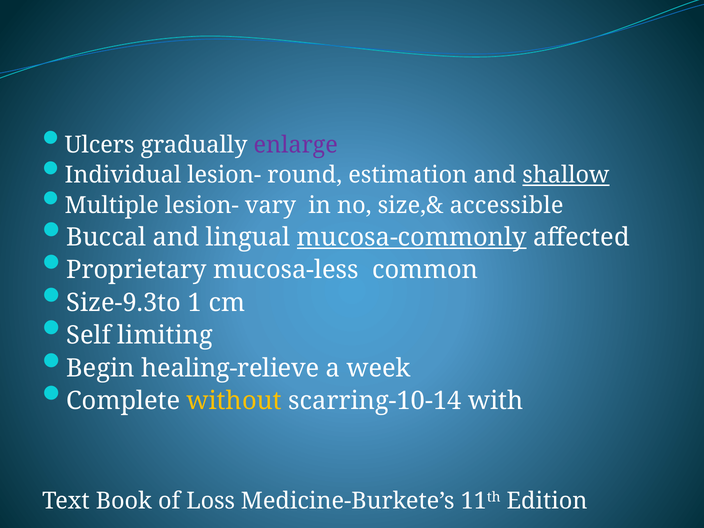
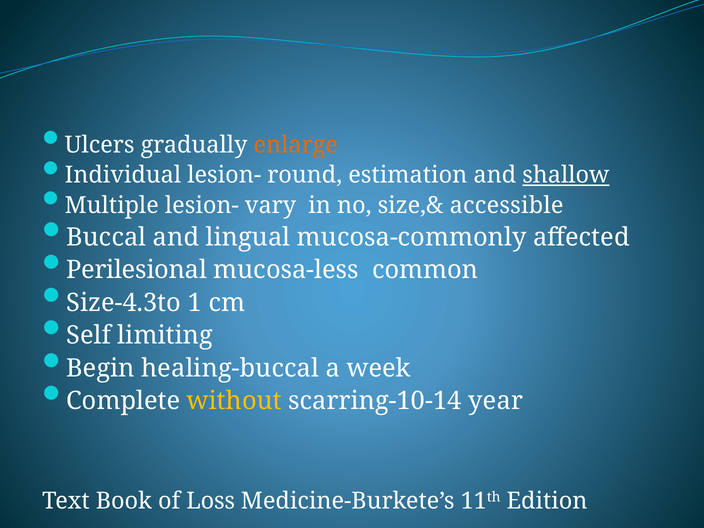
enlarge colour: purple -> orange (296, 145)
mucosa-commonly underline: present -> none (412, 237)
Proprietary: Proprietary -> Perilesional (137, 270)
Size-9.3to: Size-9.3to -> Size-4.3to (124, 303)
healing-relieve: healing-relieve -> healing-buccal (230, 368)
with: with -> year (496, 401)
